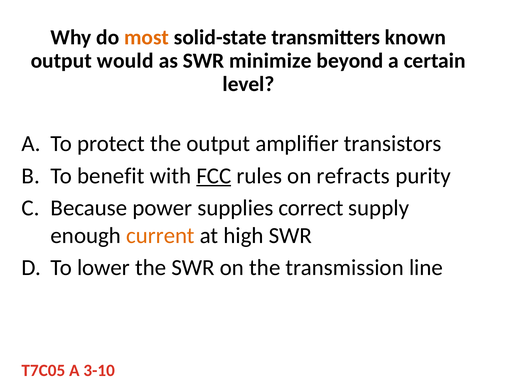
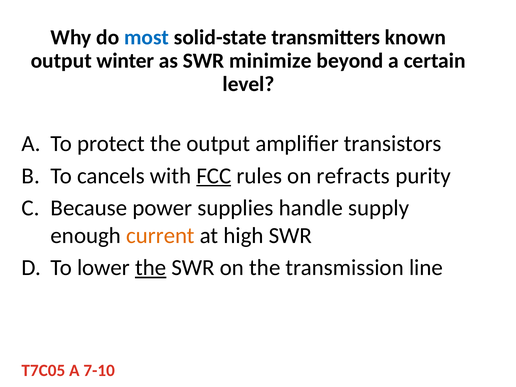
most colour: orange -> blue (147, 38)
would: would -> winter (125, 61)
benefit: benefit -> cancels (111, 176)
correct: correct -> handle (311, 208)
the underline: none -> present (151, 268)
3-10: 3-10 -> 7-10 (99, 371)
